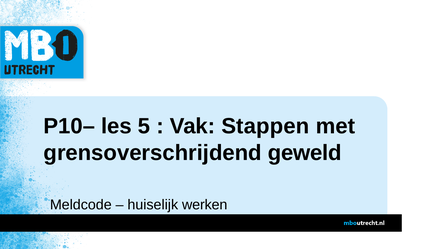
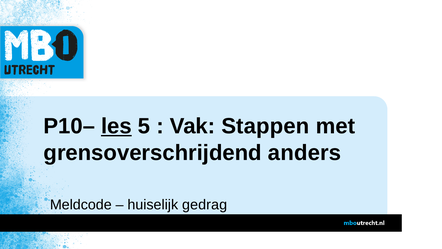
les underline: none -> present (116, 126)
geweld: geweld -> anders (305, 153)
werken: werken -> gedrag (205, 204)
